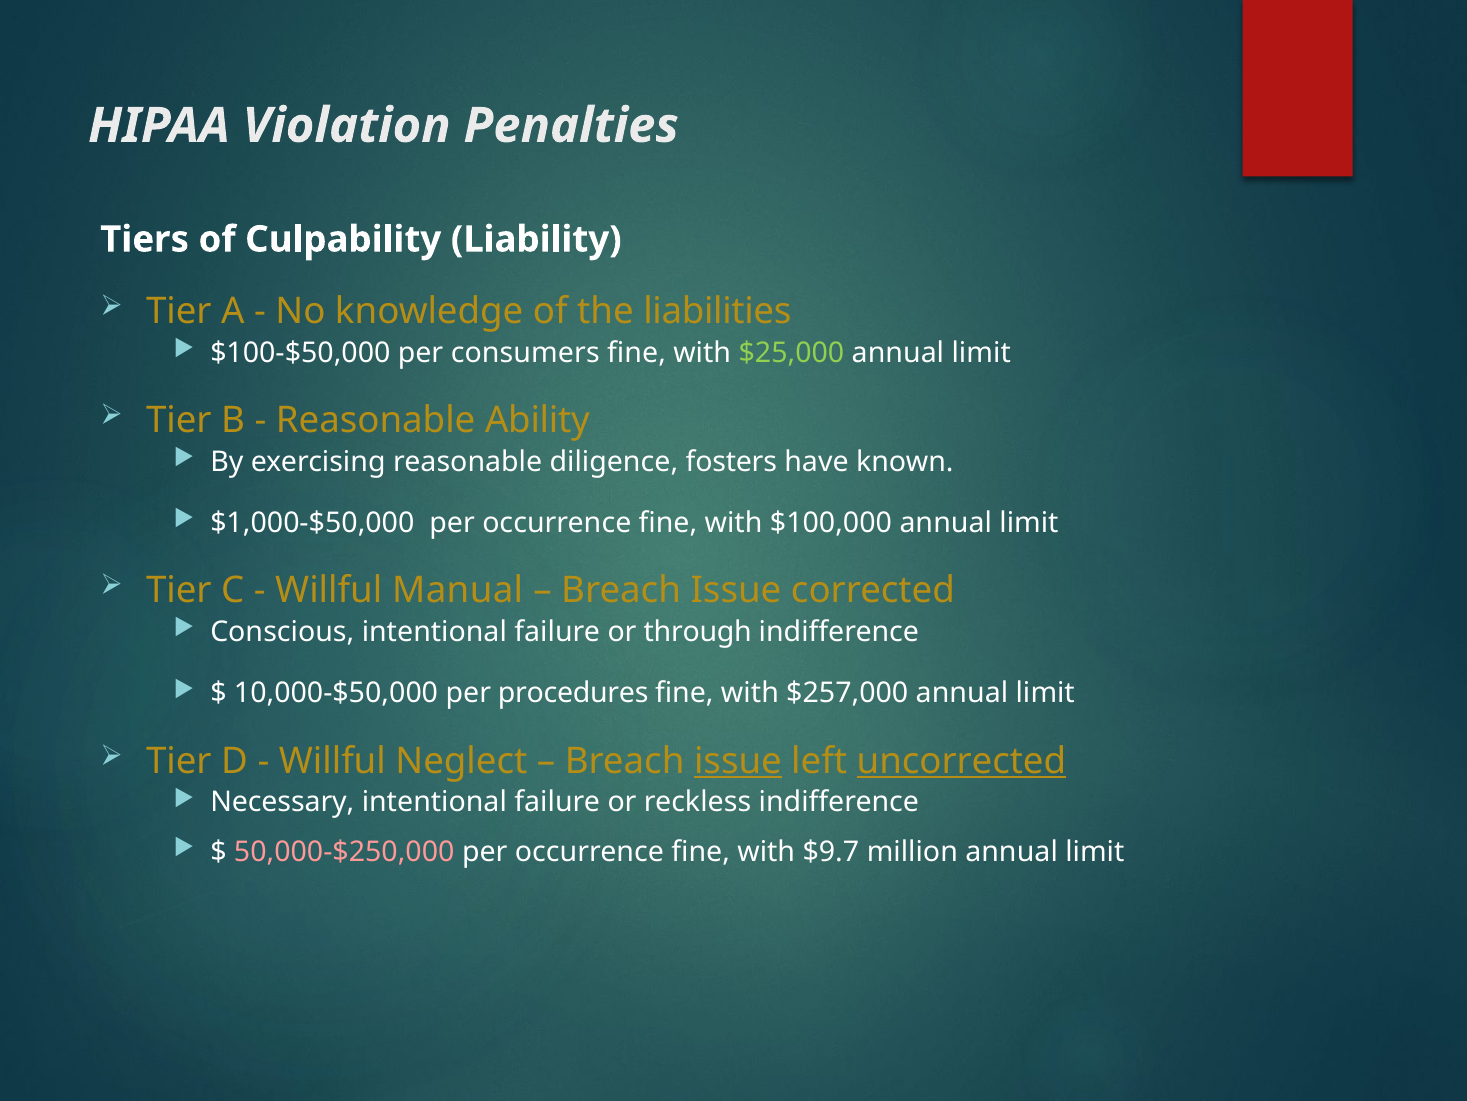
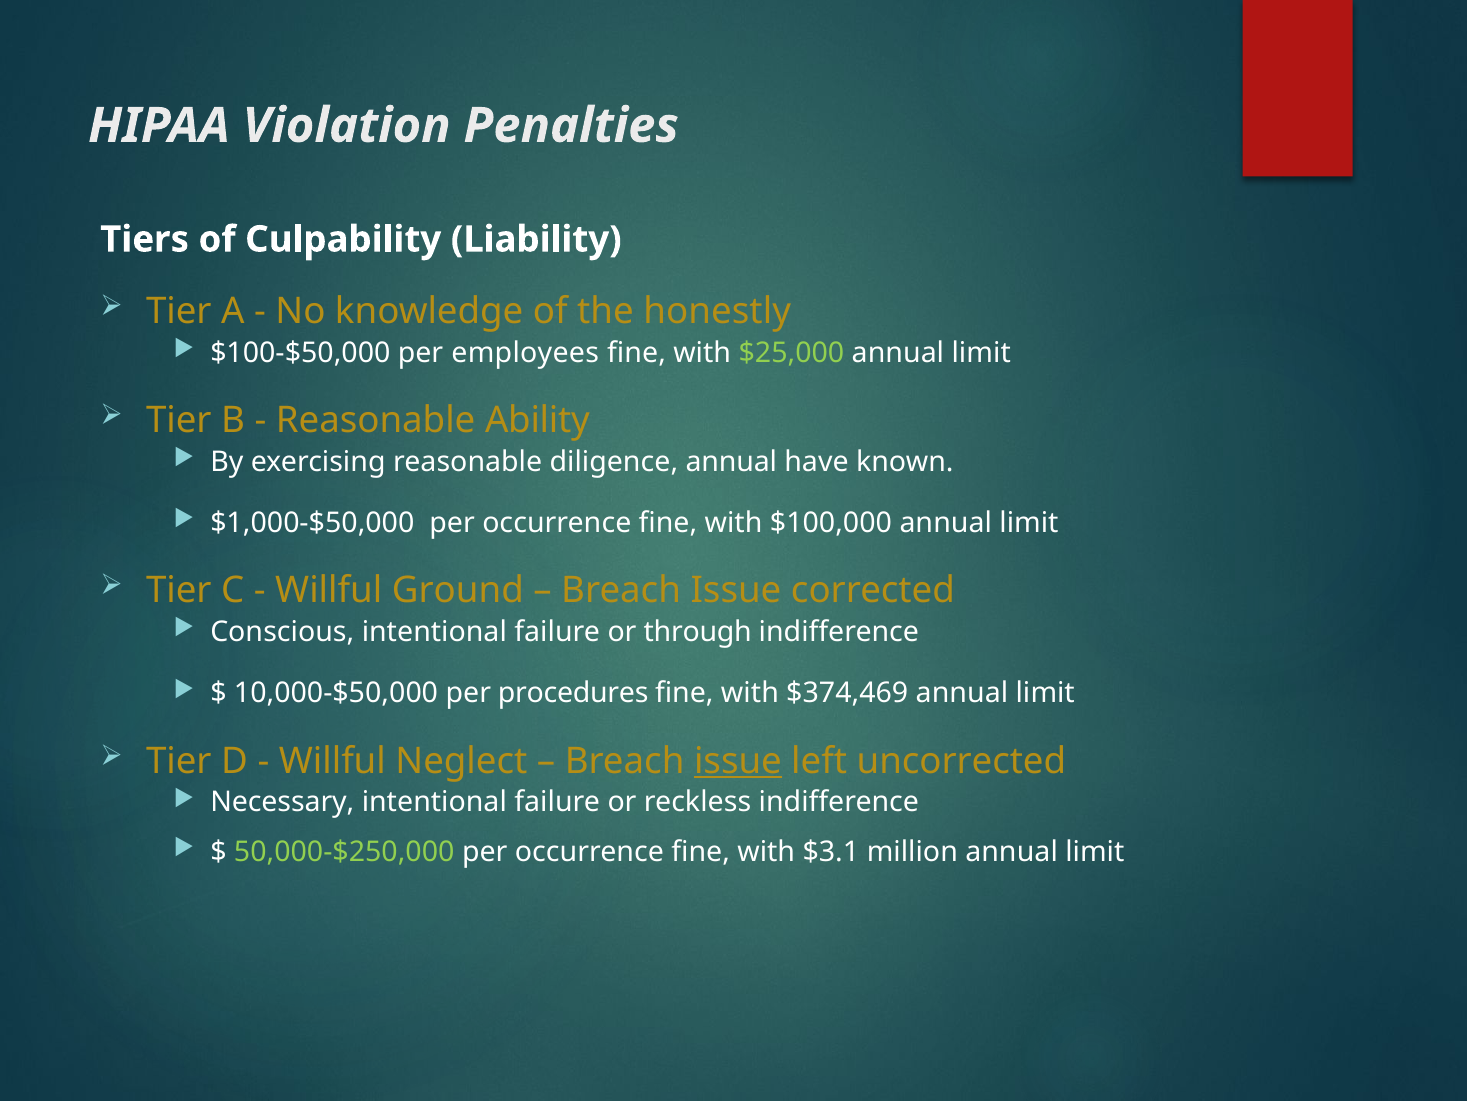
liabilities: liabilities -> honestly (717, 311)
consumers: consumers -> employees (525, 352)
diligence fosters: fosters -> annual (731, 461)
Manual: Manual -> Ground (458, 590)
$257,000: $257,000 -> $374,469 (847, 693)
uncorrected underline: present -> none (961, 761)
50,000-$250,000 colour: pink -> light green (344, 851)
$9.7: $9.7 -> $3.1 (831, 851)
